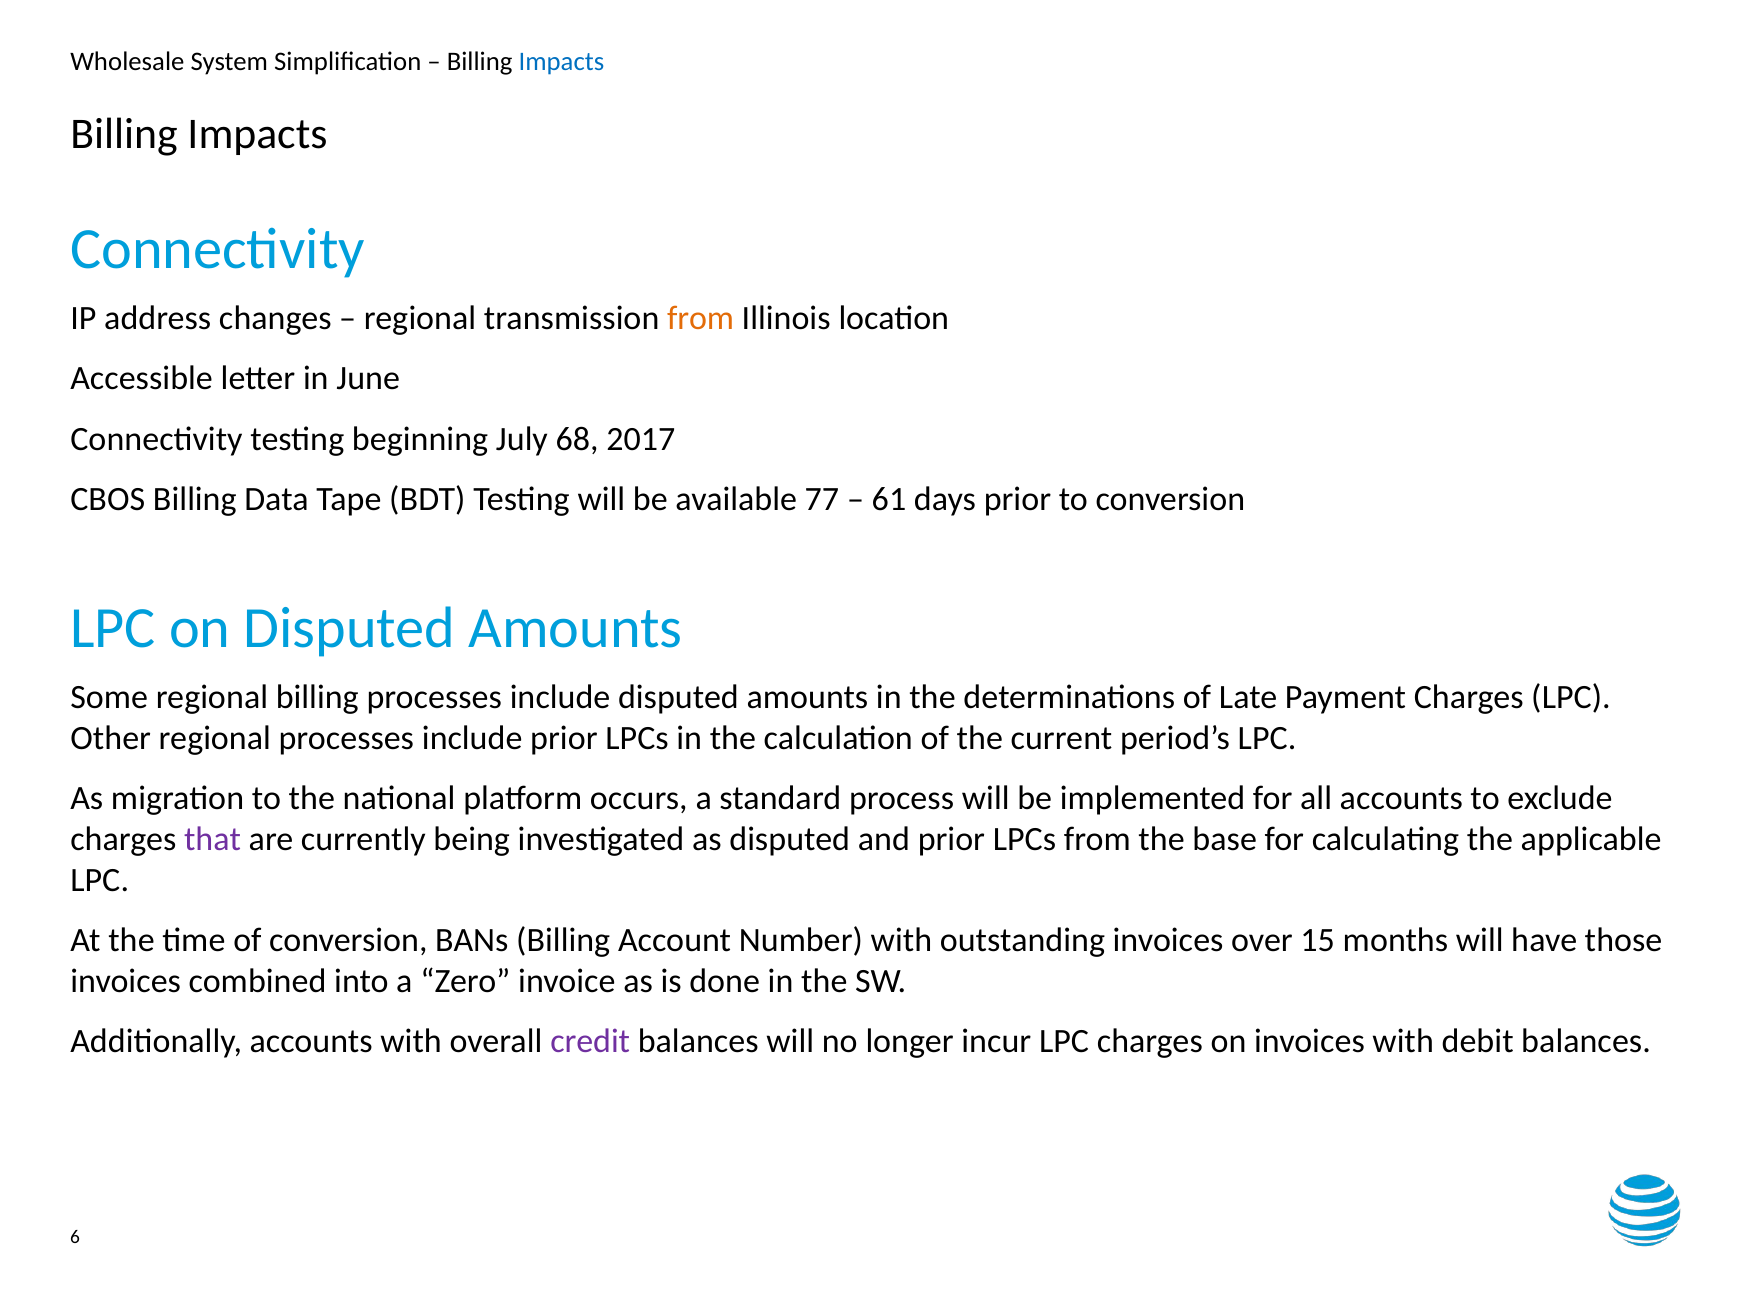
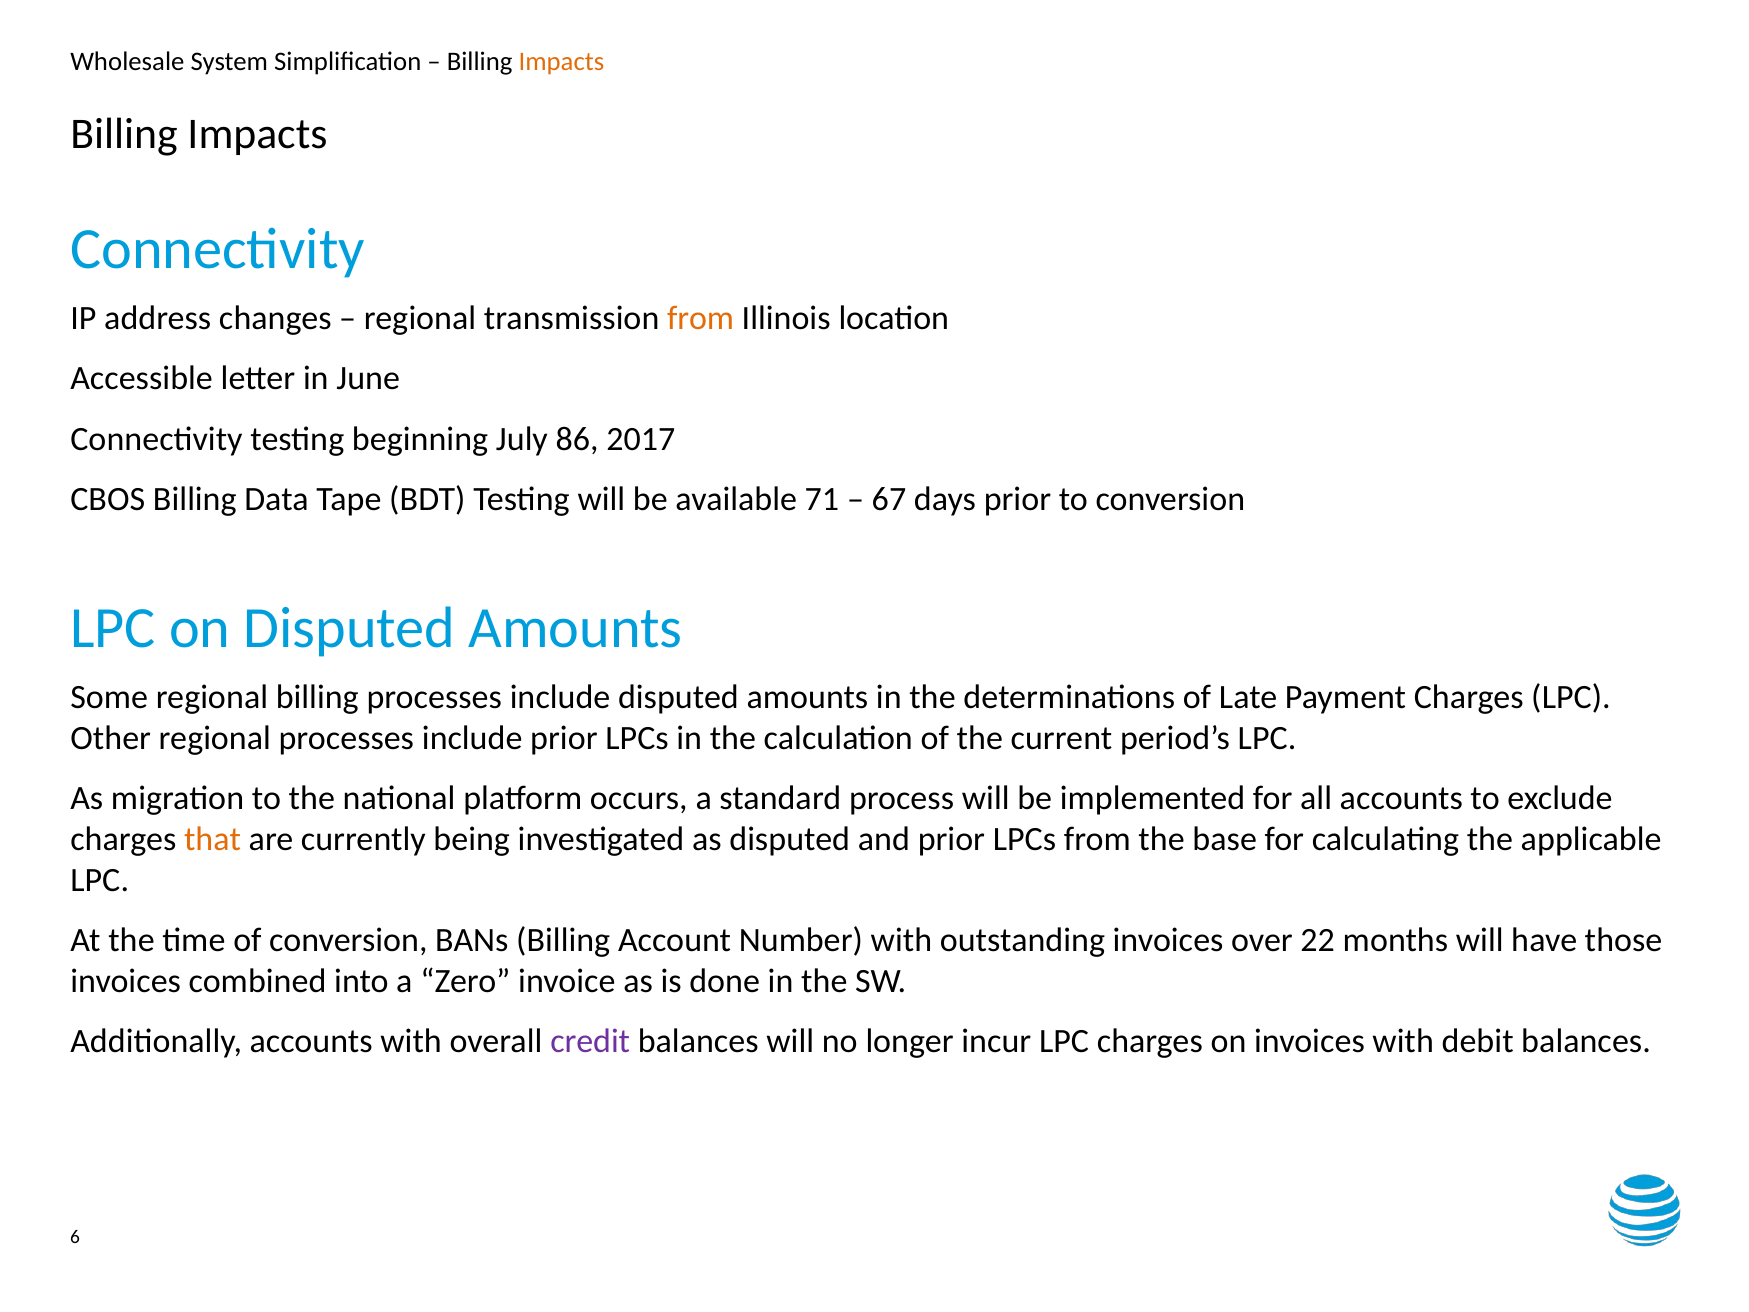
Impacts colour: blue -> orange (561, 61)
68: 68 -> 86 (577, 439)
77: 77 -> 71 (822, 499)
61: 61 -> 67 (889, 499)
that colour: purple -> orange (212, 839)
15: 15 -> 22 (1318, 940)
